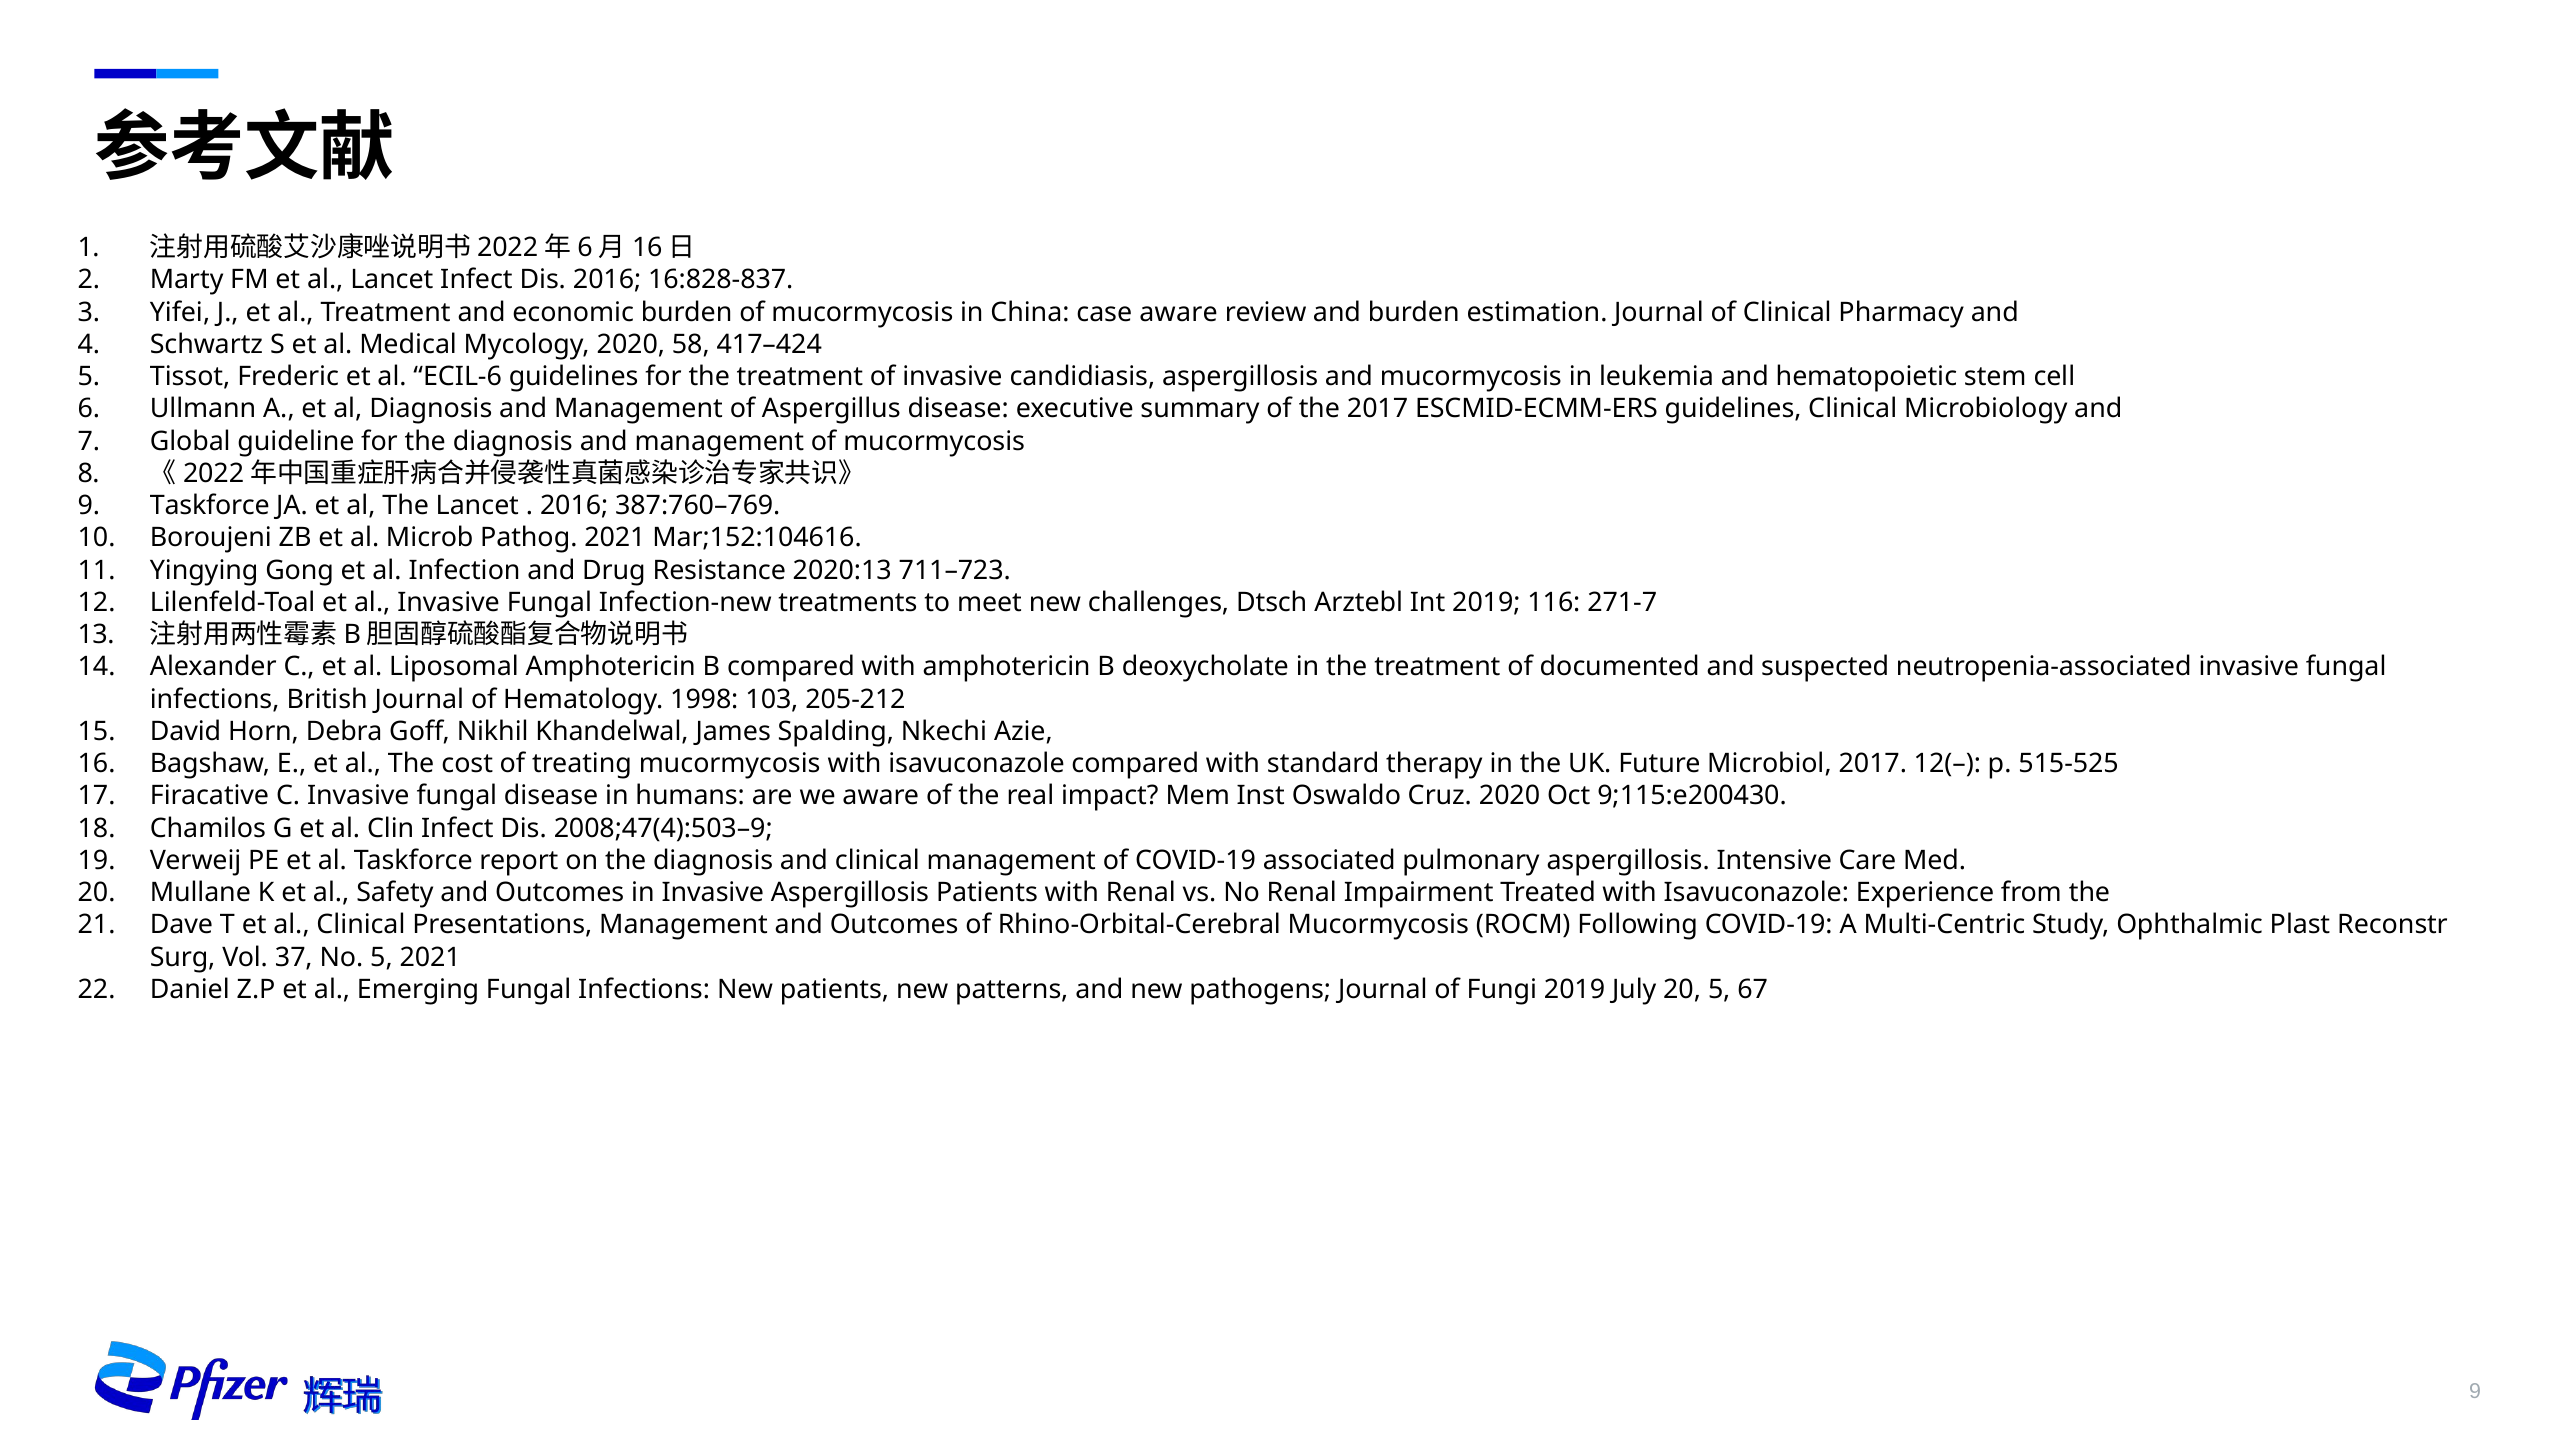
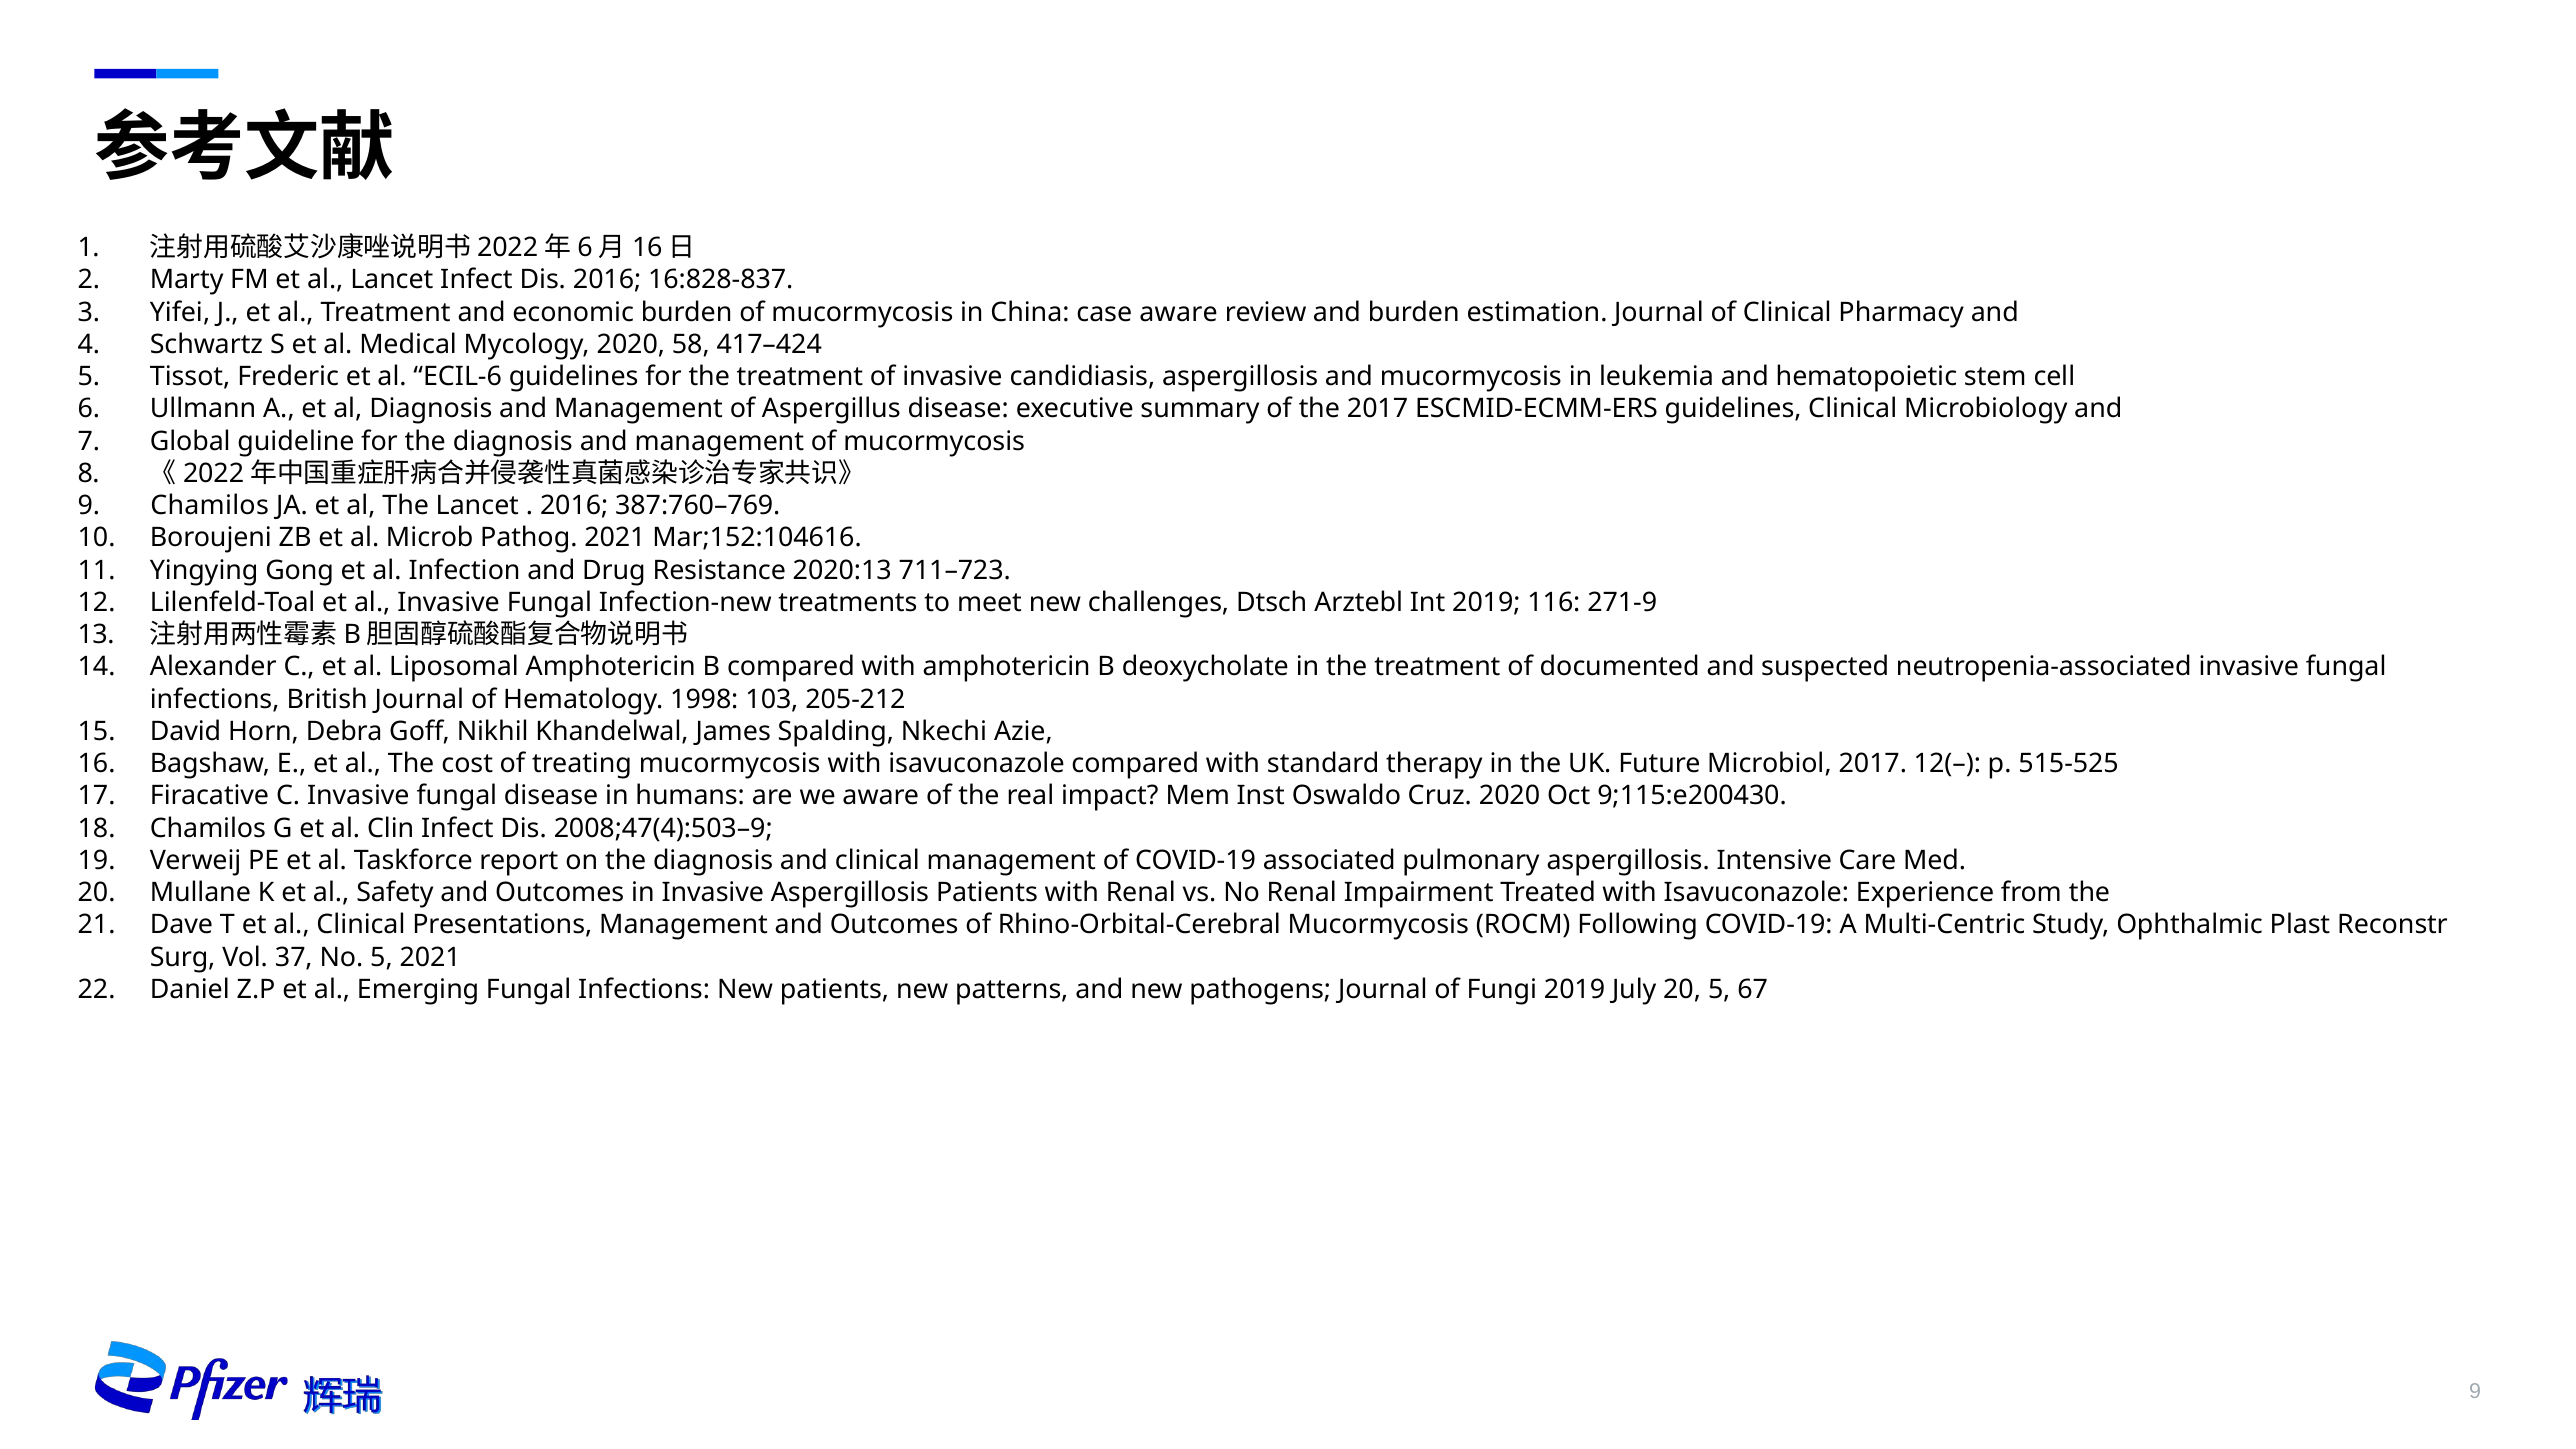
Taskforce: Taskforce -> Chamilos (210, 506)
271-7: 271-7 -> 271-9 (1622, 603)
